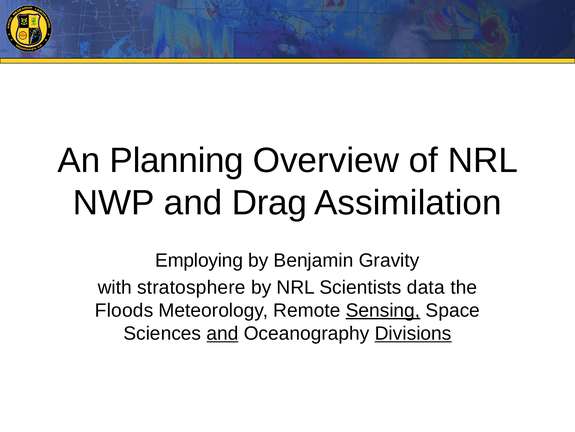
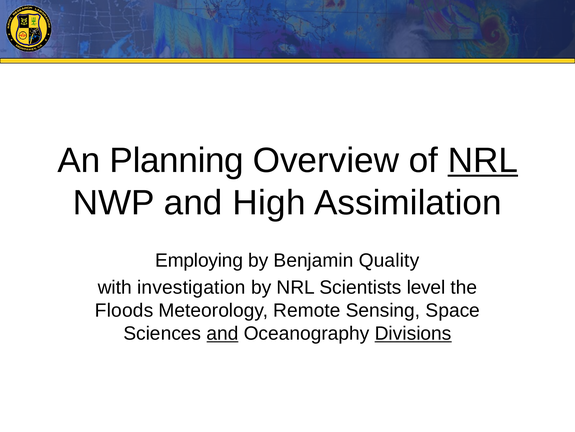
NRL underline: none -> present (483, 160)
Drag: Drag -> High (269, 202)
Gravity: Gravity -> Quality (389, 260)
stratosphere: stratosphere -> investigation (191, 287)
data: data -> level (426, 287)
Sensing underline: present -> none (383, 310)
